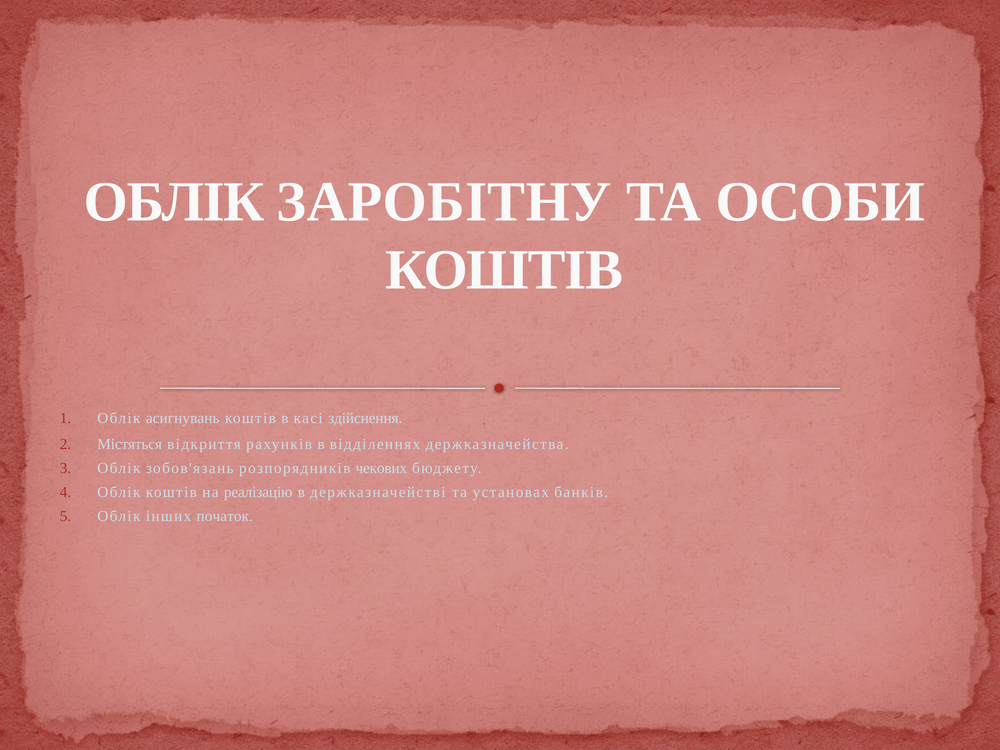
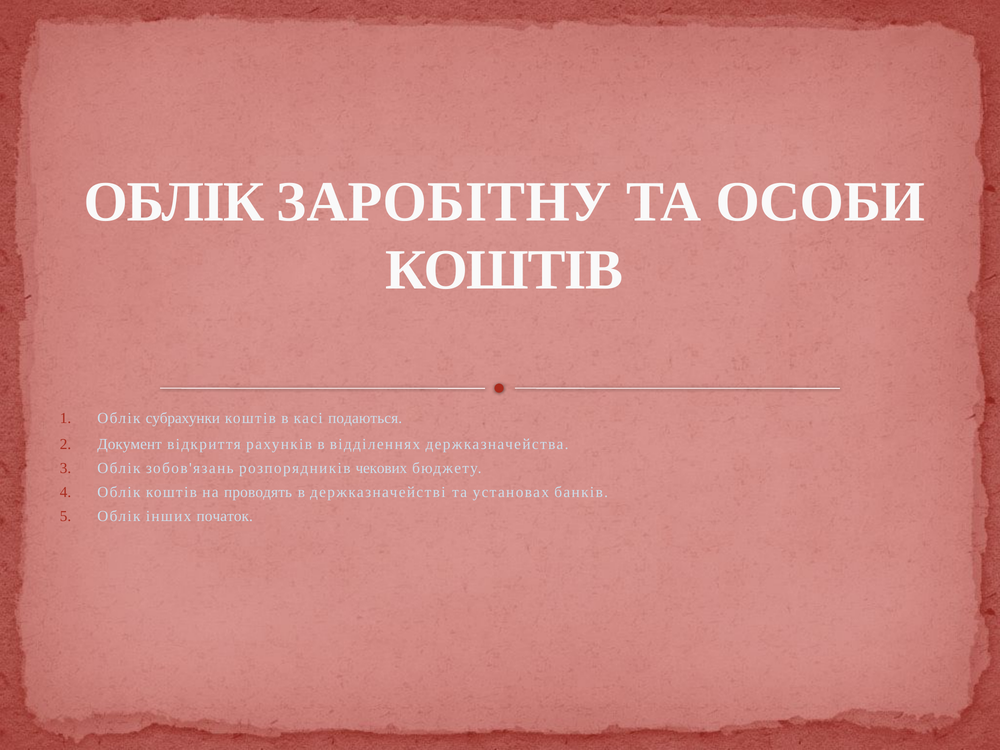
асигнувань: асигнувань -> субрахунки (183, 418)
здійснення: здійснення -> подаються (365, 418)
Містяться: Містяться -> Документ (130, 444)
реалізацію: реалізацію -> проводять (258, 492)
